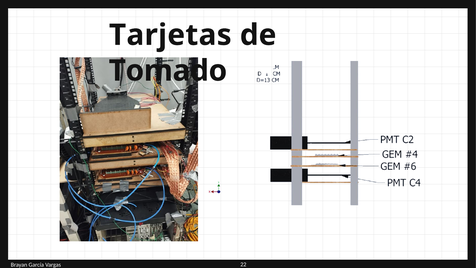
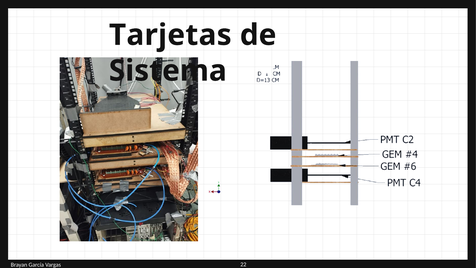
Tomado: Tomado -> Sistema (168, 71)
